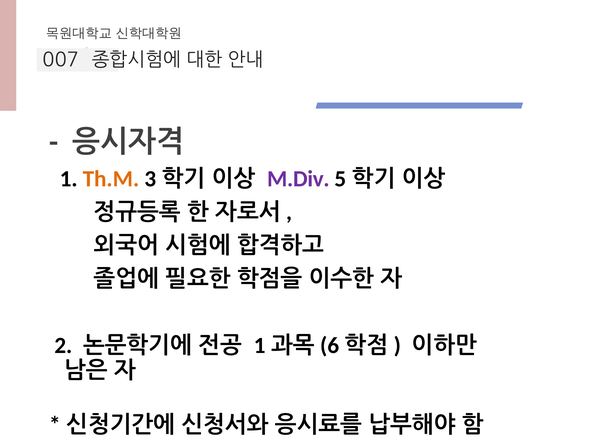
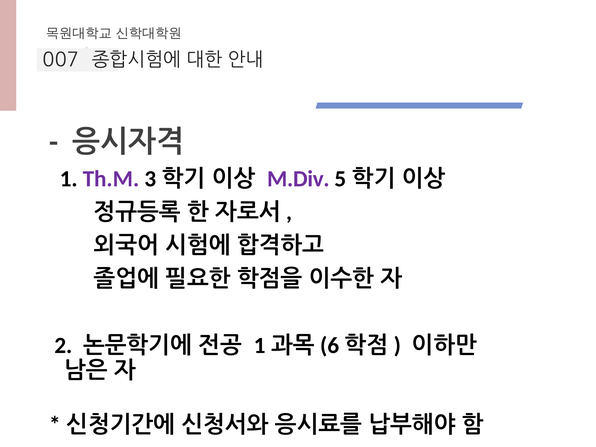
Th.M colour: orange -> purple (111, 179)
